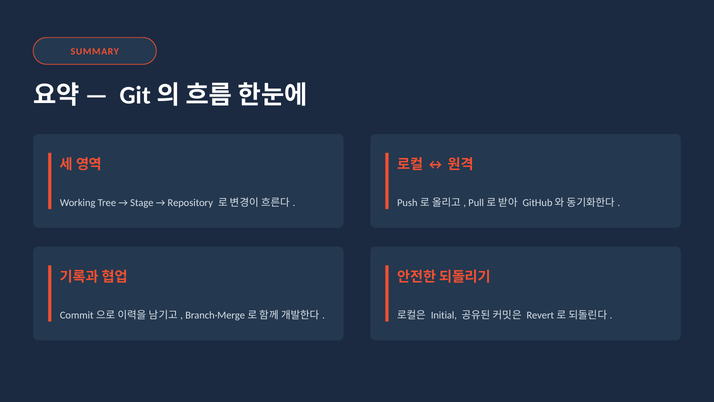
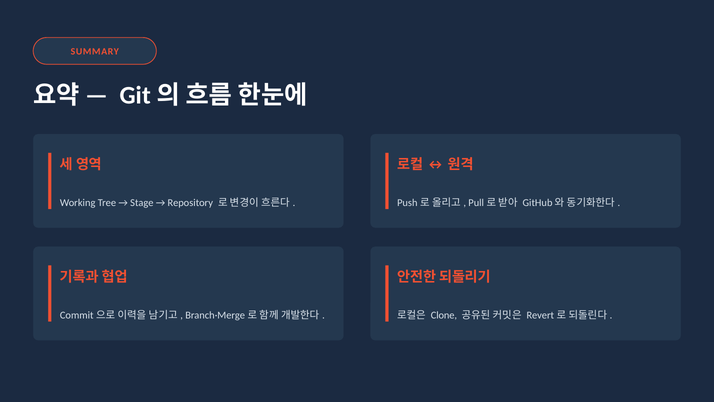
Initial: Initial -> Clone (444, 315)
